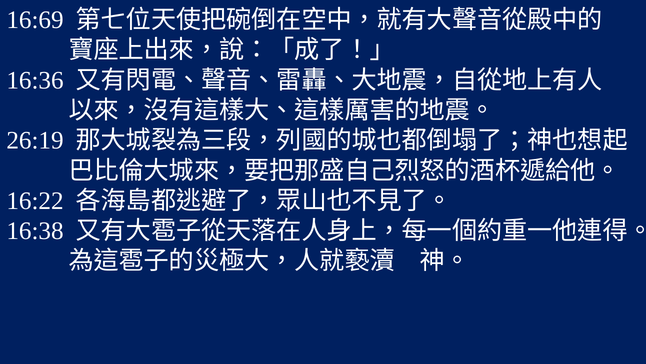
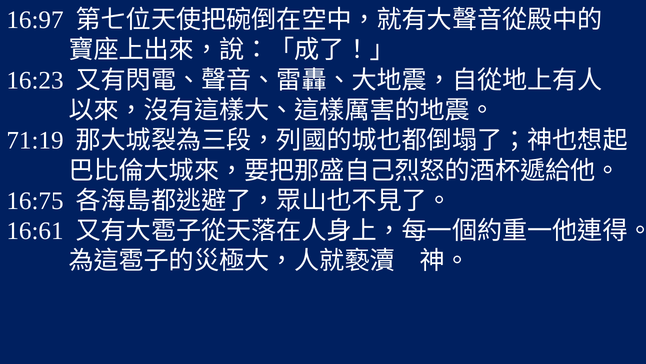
16:69: 16:69 -> 16:97 (35, 20)
16:36: 16:36 -> 16:23 (35, 80)
26:19: 26:19 -> 71:19 (35, 140)
16:22: 16:22 -> 16:75 (35, 201)
16:38: 16:38 -> 16:61 (35, 231)
